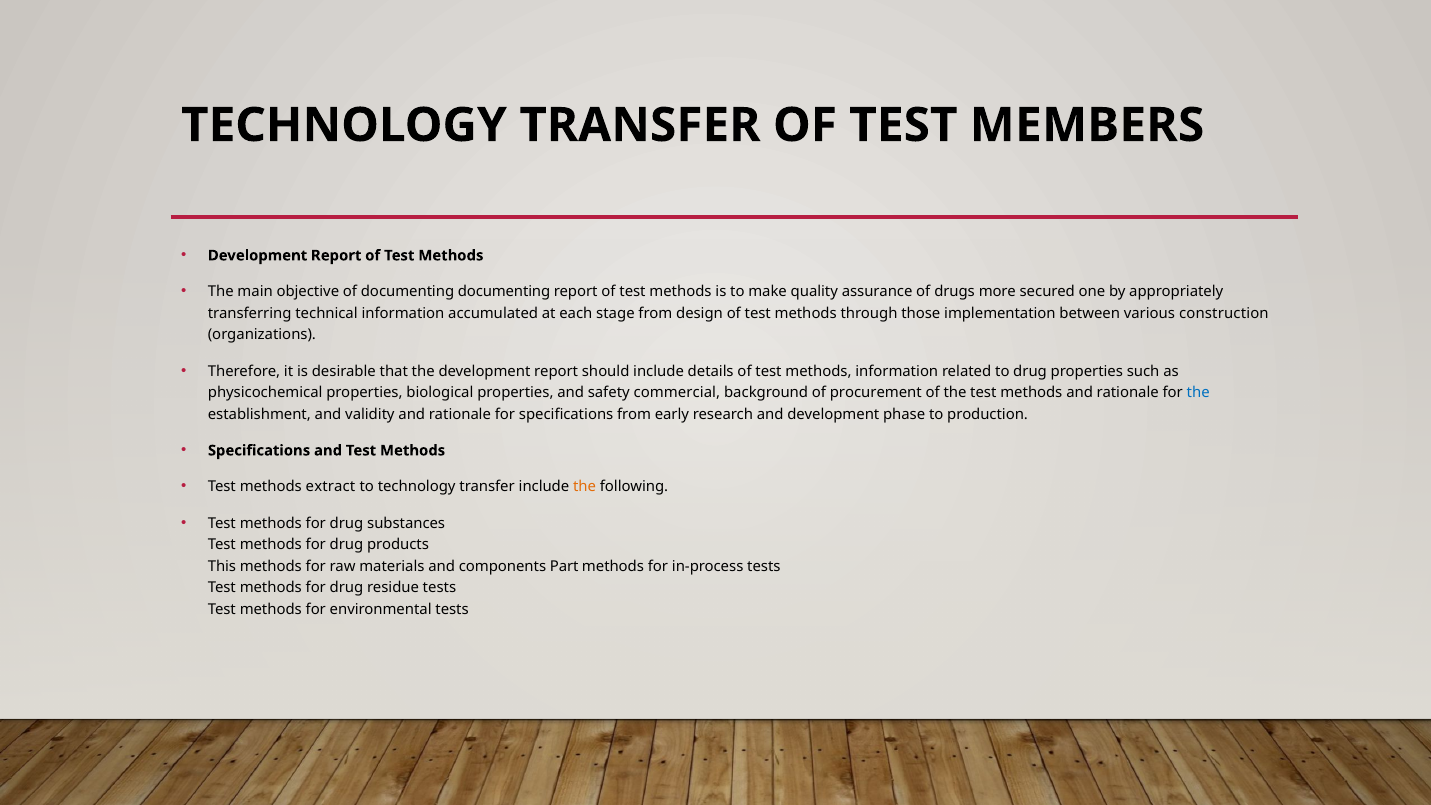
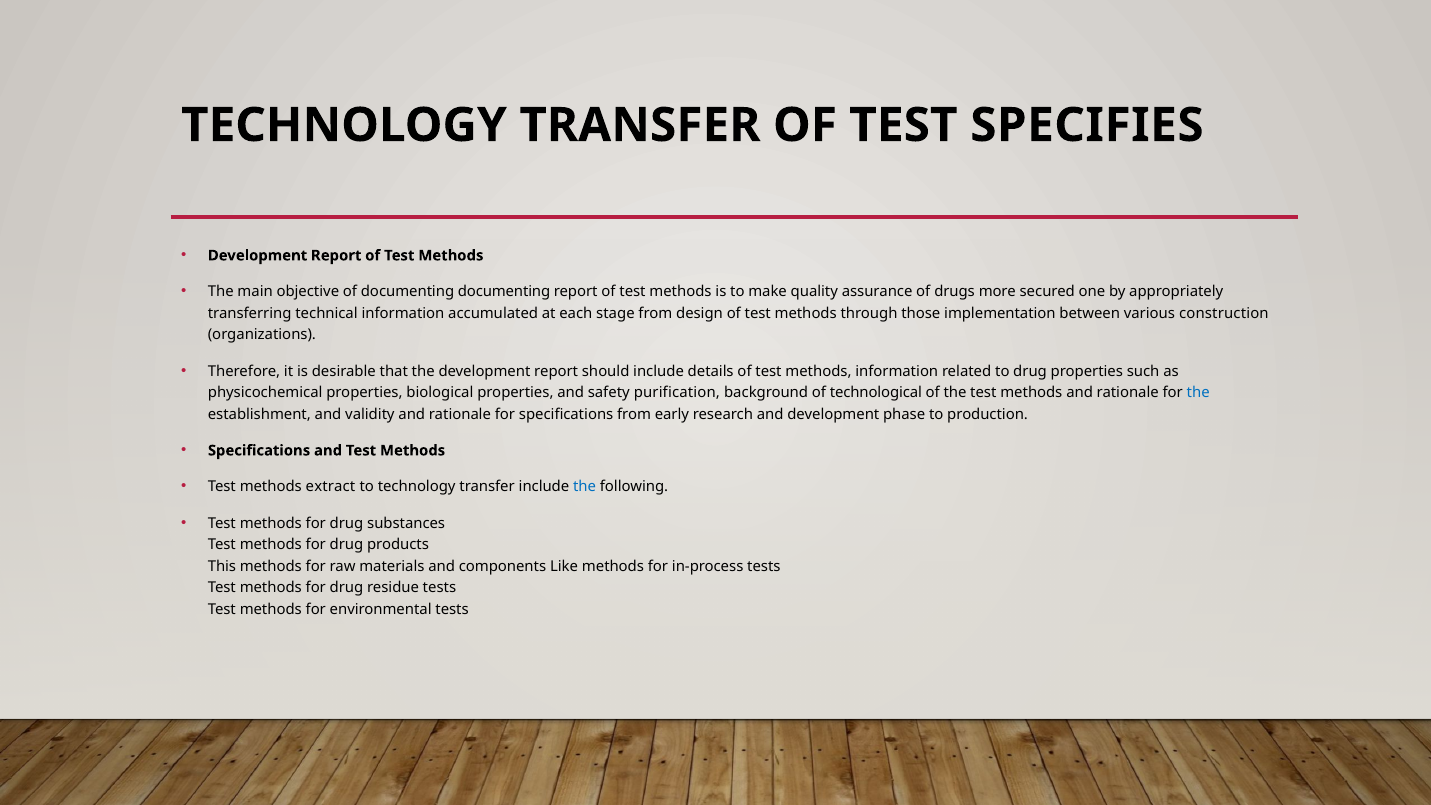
MEMBERS: MEMBERS -> SPECIFIES (1087, 125)
commercial: commercial -> purification (677, 393)
procurement: procurement -> technological (876, 393)
the colour: orange -> blue (585, 487)
Part: Part -> Like (564, 566)
